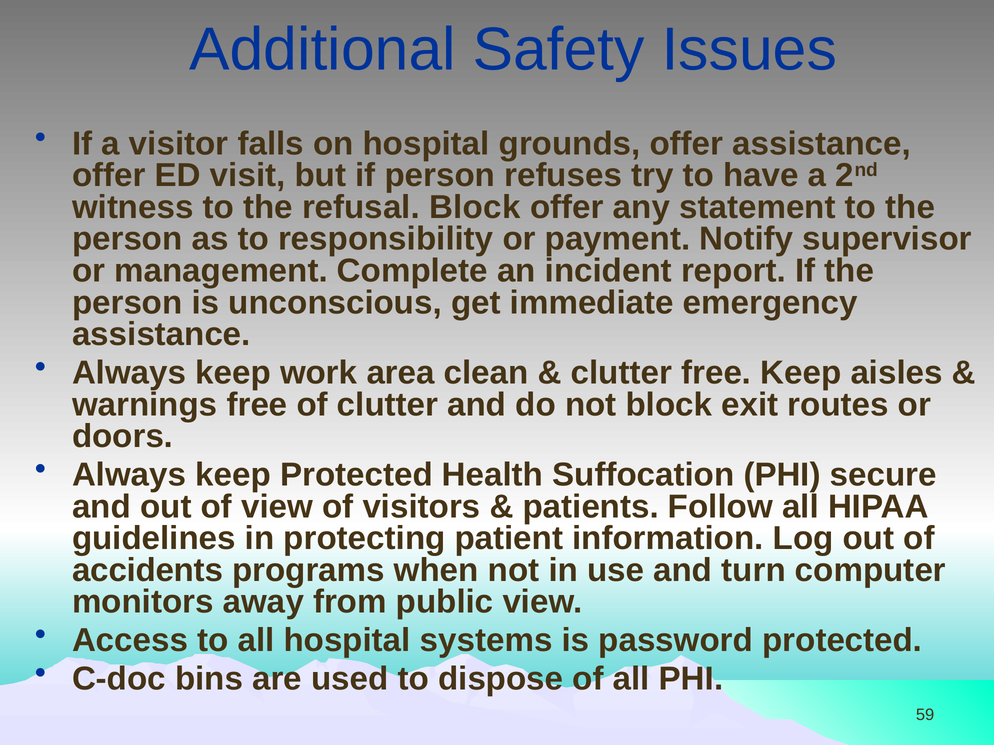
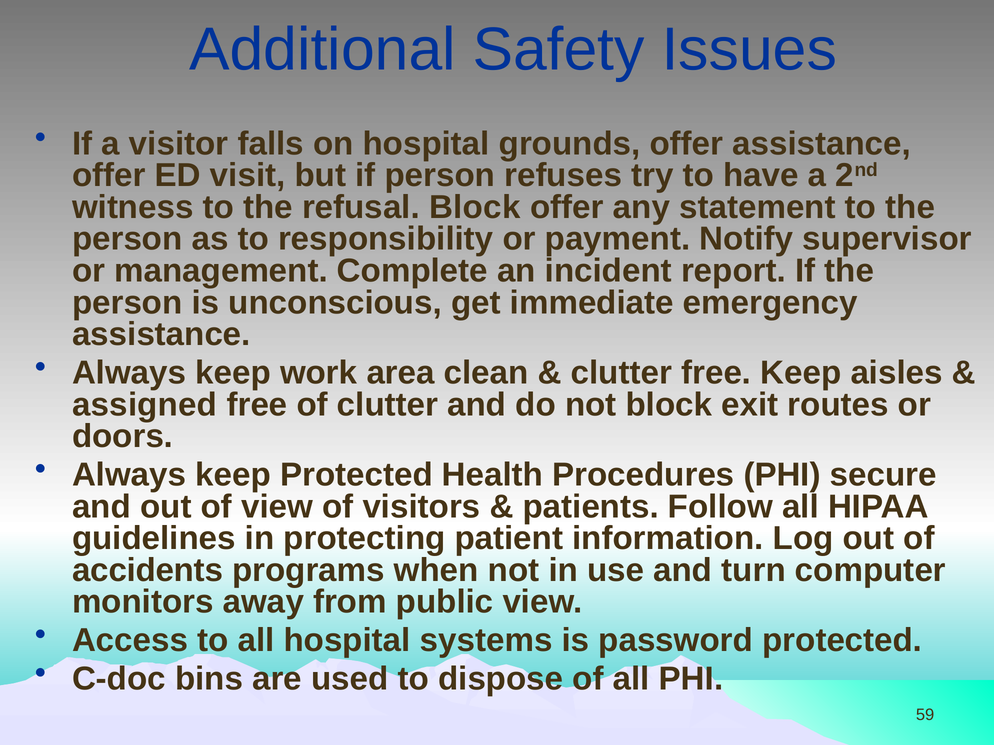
warnings: warnings -> assigned (145, 405)
Suffocation: Suffocation -> Procedures (643, 475)
